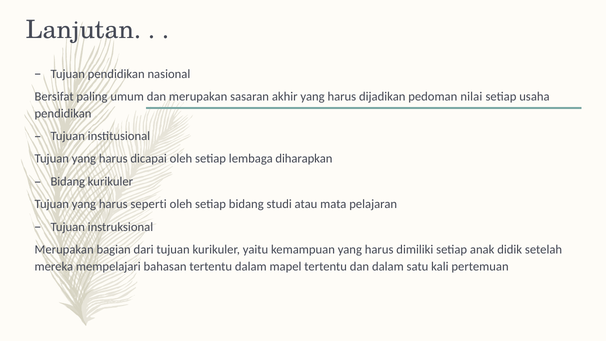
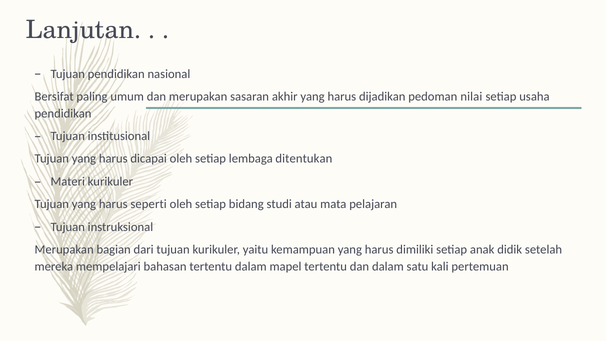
diharapkan: diharapkan -> ditentukan (304, 159)
Bidang: Bidang -> Materi (68, 181)
